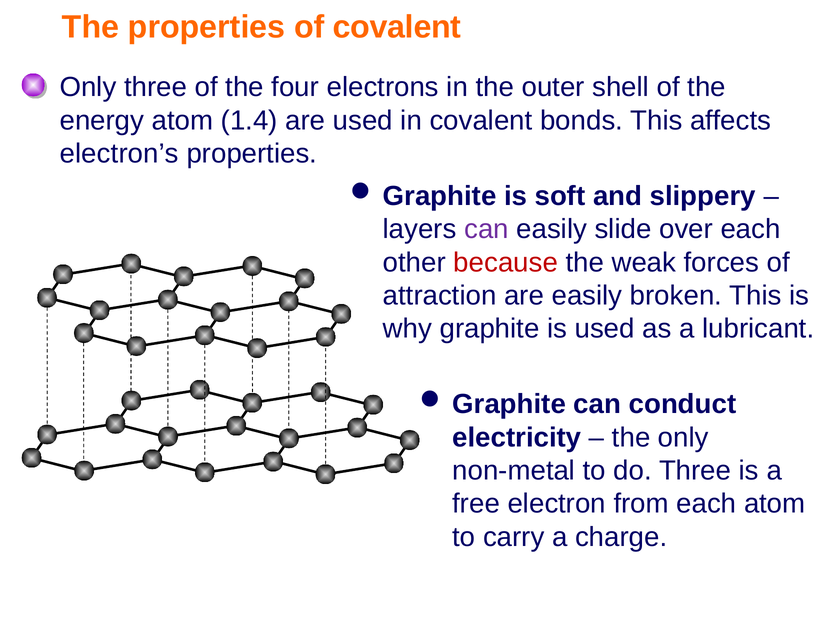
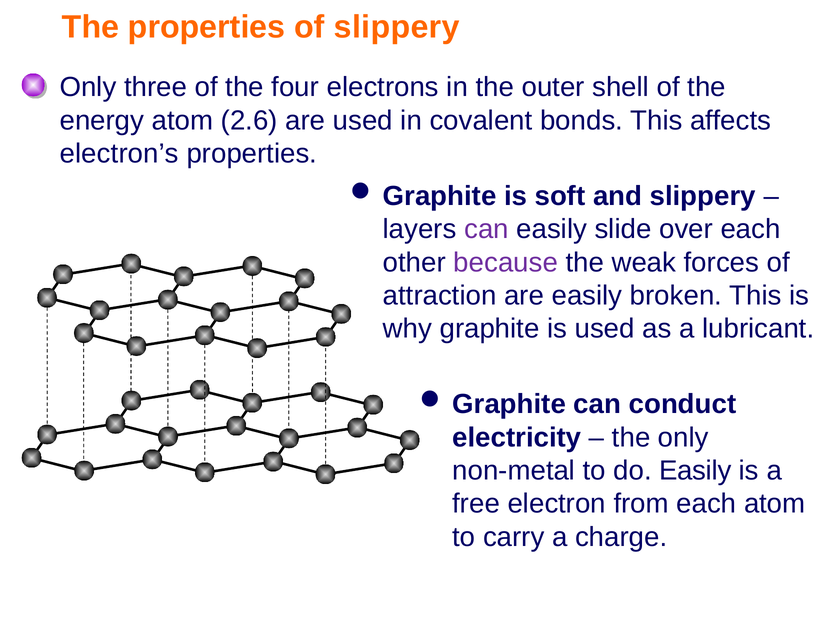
of covalent: covalent -> slippery (397, 27)
1.4: 1.4 -> 2.6 (249, 120)
because colour: red -> purple (506, 262)
do Three: Three -> Easily (695, 470)
